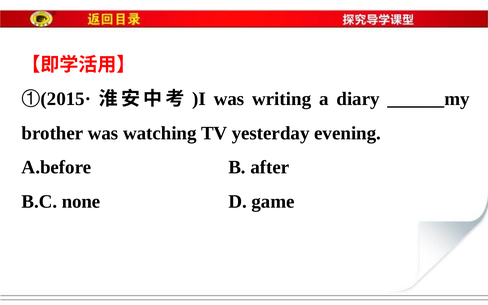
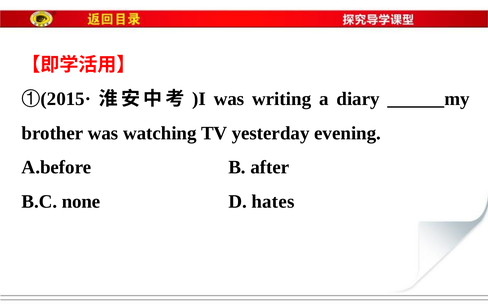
game: game -> hates (273, 202)
